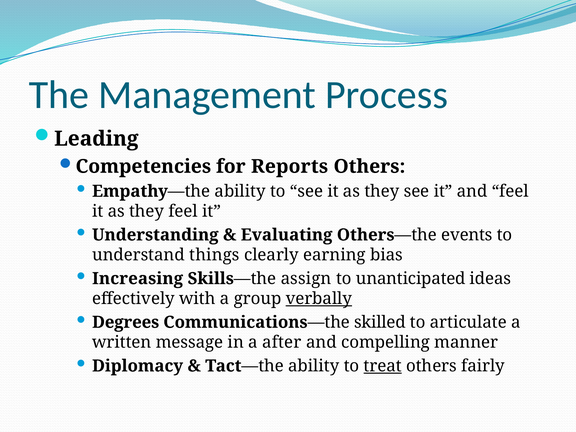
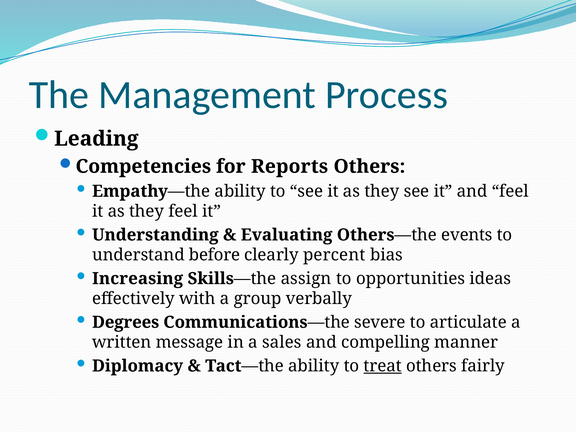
things: things -> before (215, 255)
earning: earning -> percent (334, 255)
unanticipated: unanticipated -> opportunities (411, 279)
verbally underline: present -> none (319, 299)
skilled: skilled -> severe (380, 322)
after: after -> sales (282, 342)
